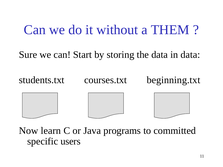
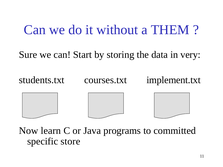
in data: data -> very (190, 55)
beginning.txt: beginning.txt -> implement.txt (174, 80)
users: users -> store (70, 142)
